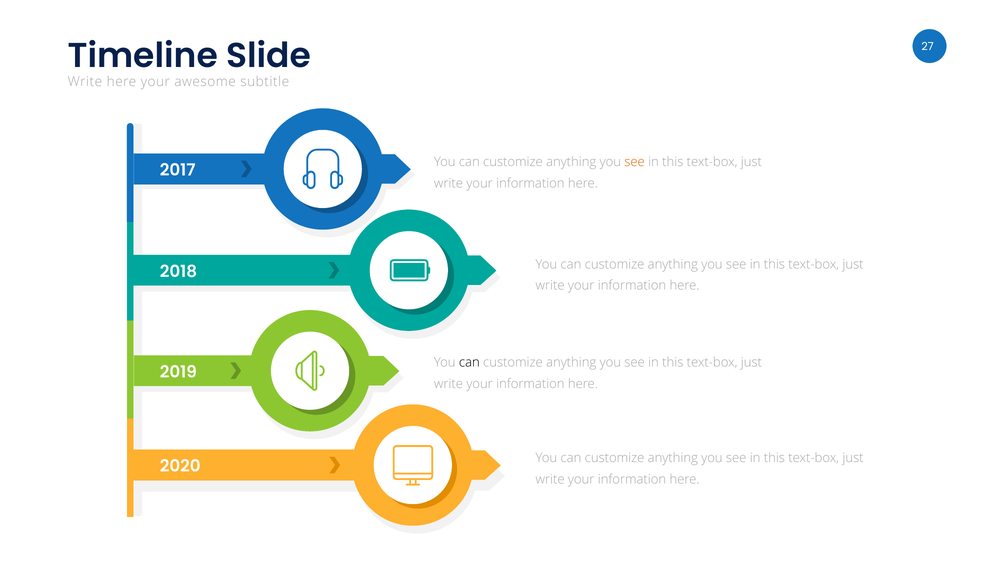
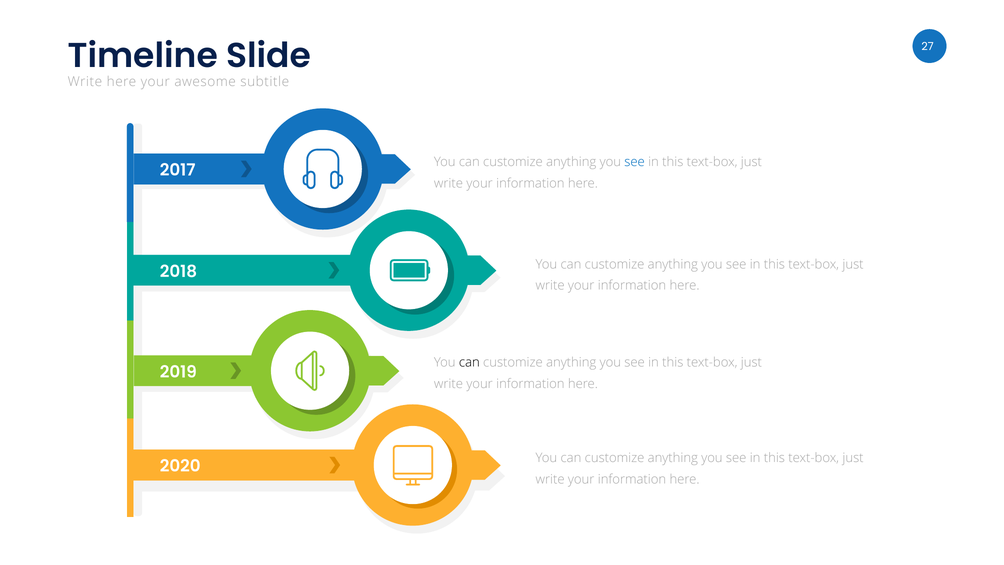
see colour: orange -> blue (635, 162)
